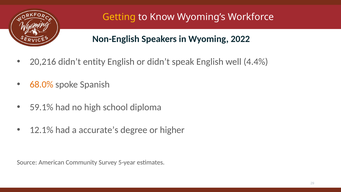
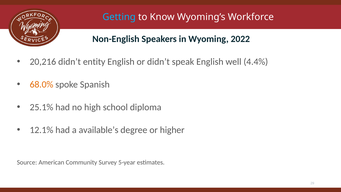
Getting colour: yellow -> light blue (119, 17)
59.1%: 59.1% -> 25.1% (41, 107)
accurate’s: accurate’s -> available’s (99, 130)
